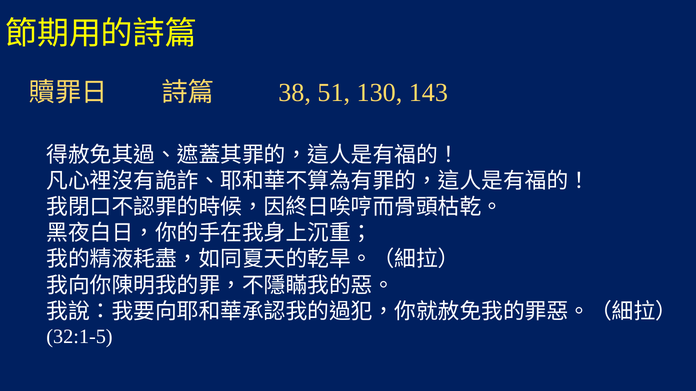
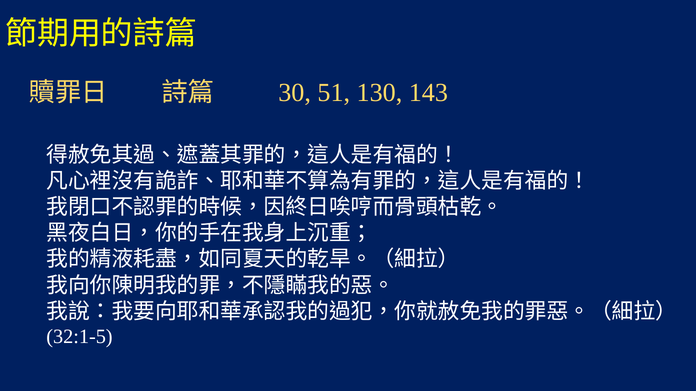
38: 38 -> 30 (295, 93)
